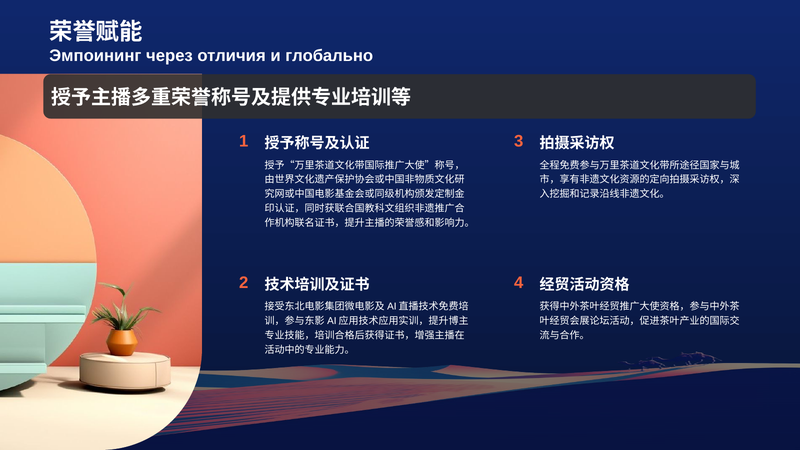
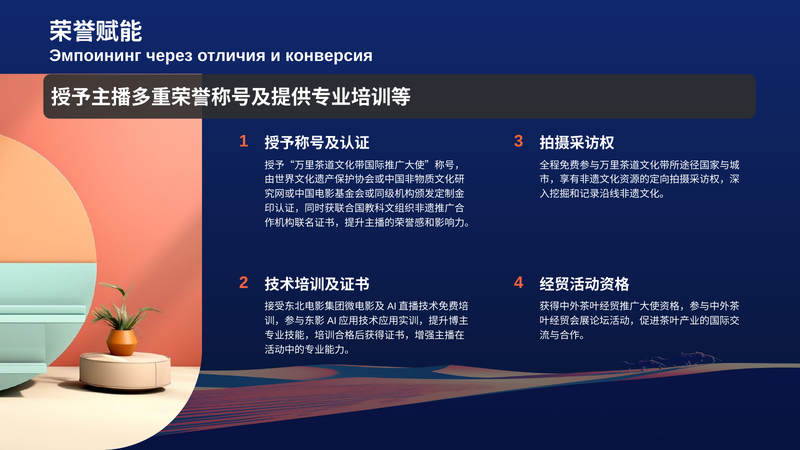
глобально: глобально -> конверсия (329, 56)
